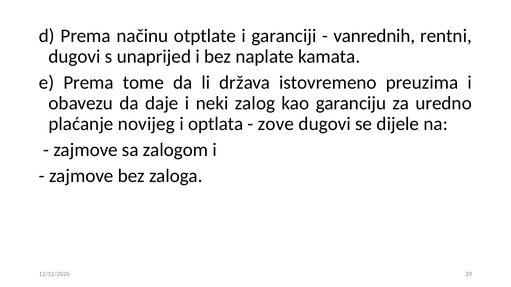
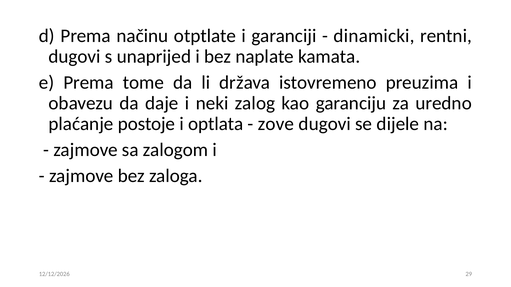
vanrednih: vanrednih -> dinamicki (374, 36)
novijeg: novijeg -> postoje (147, 124)
